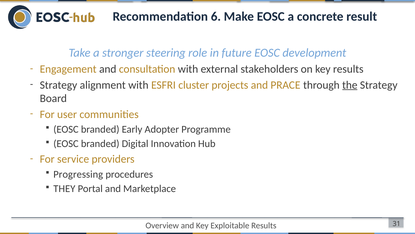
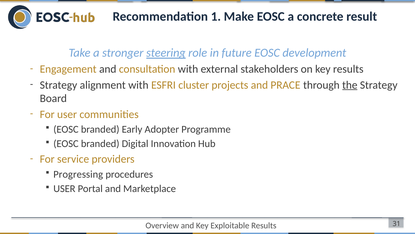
6: 6 -> 1 (216, 17)
steering underline: none -> present (166, 53)
THEY: THEY -> USER (64, 188)
